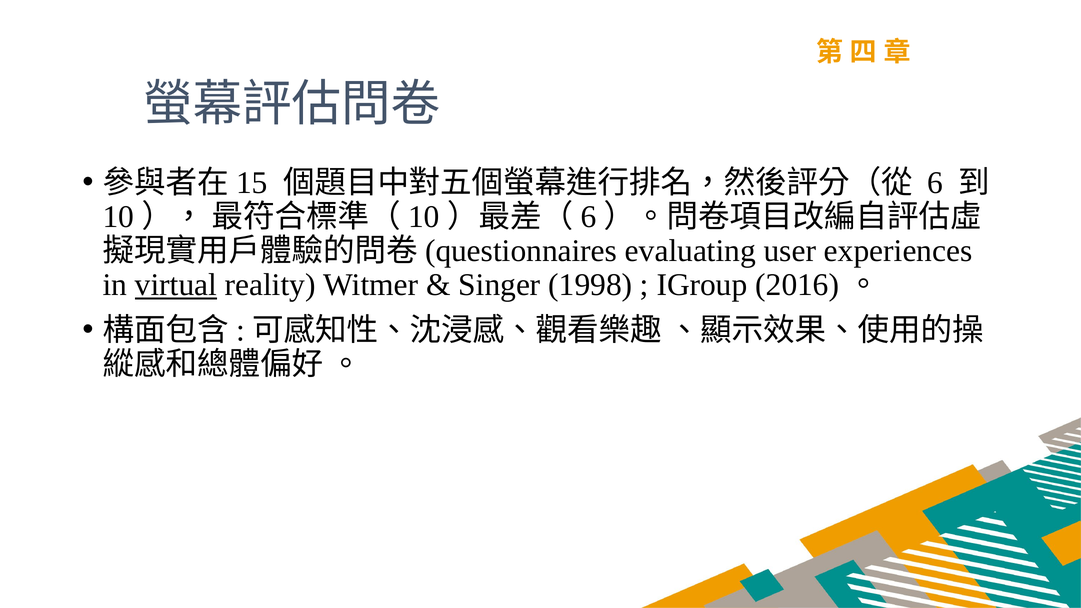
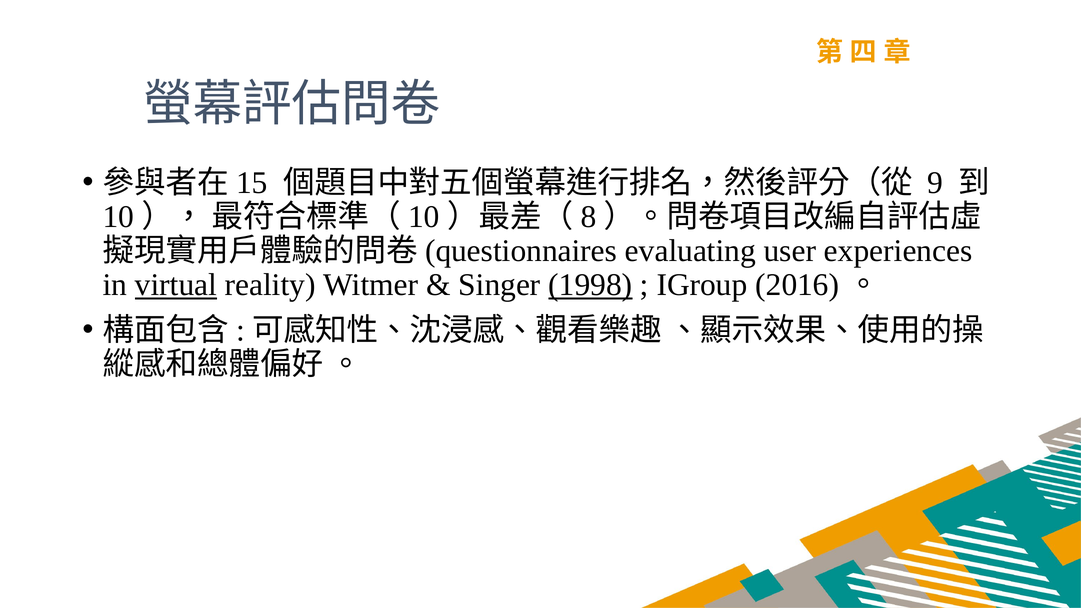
6: 6 -> 9 (935, 183)
6: 6 -> 8 (589, 217)
1998 underline: none -> present (590, 285)
